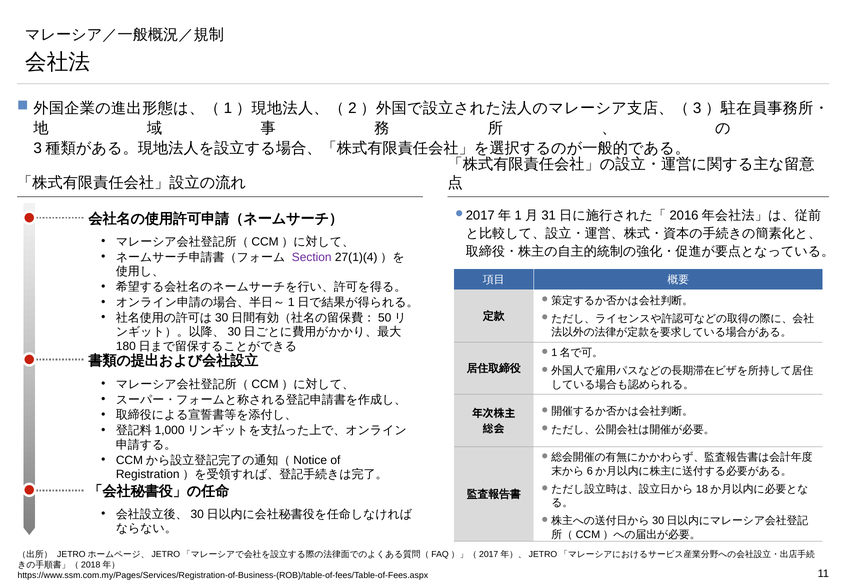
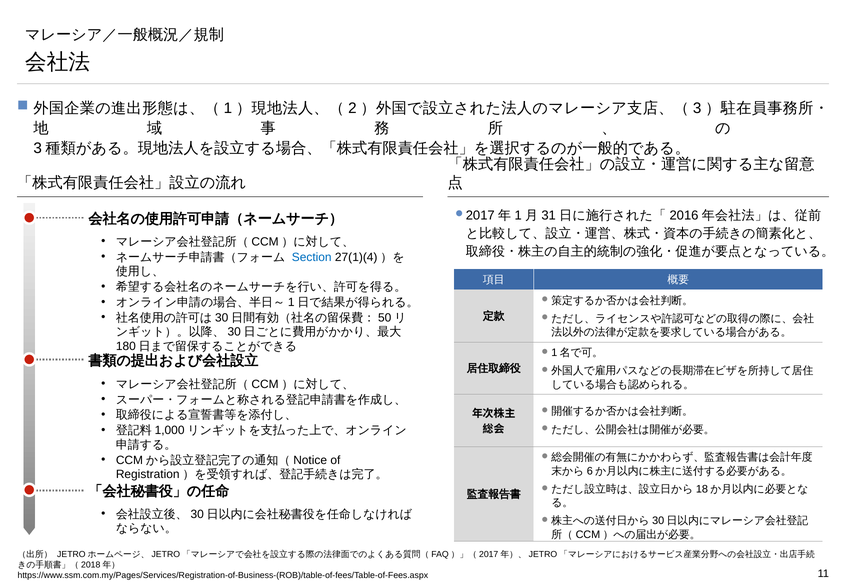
Section colour: purple -> blue (312, 257)
